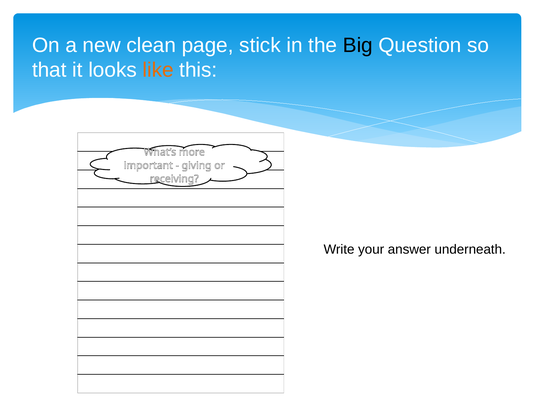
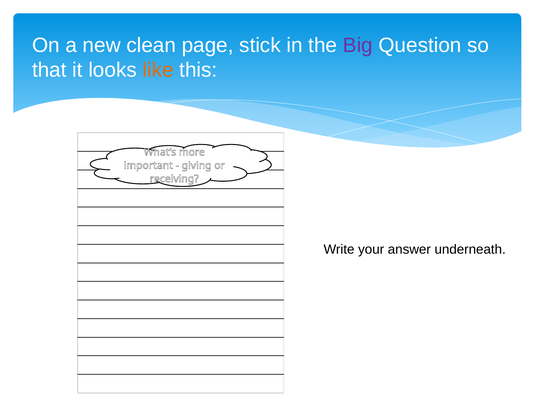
Big colour: black -> purple (358, 45)
